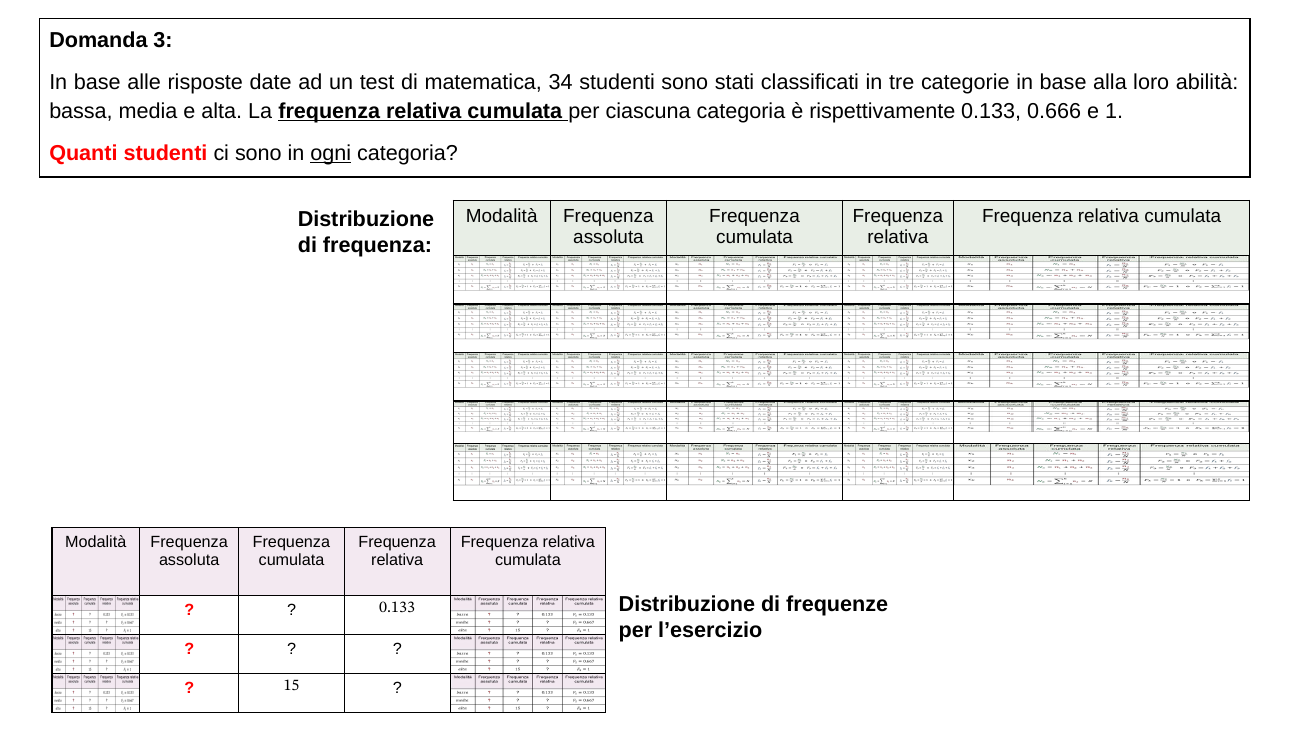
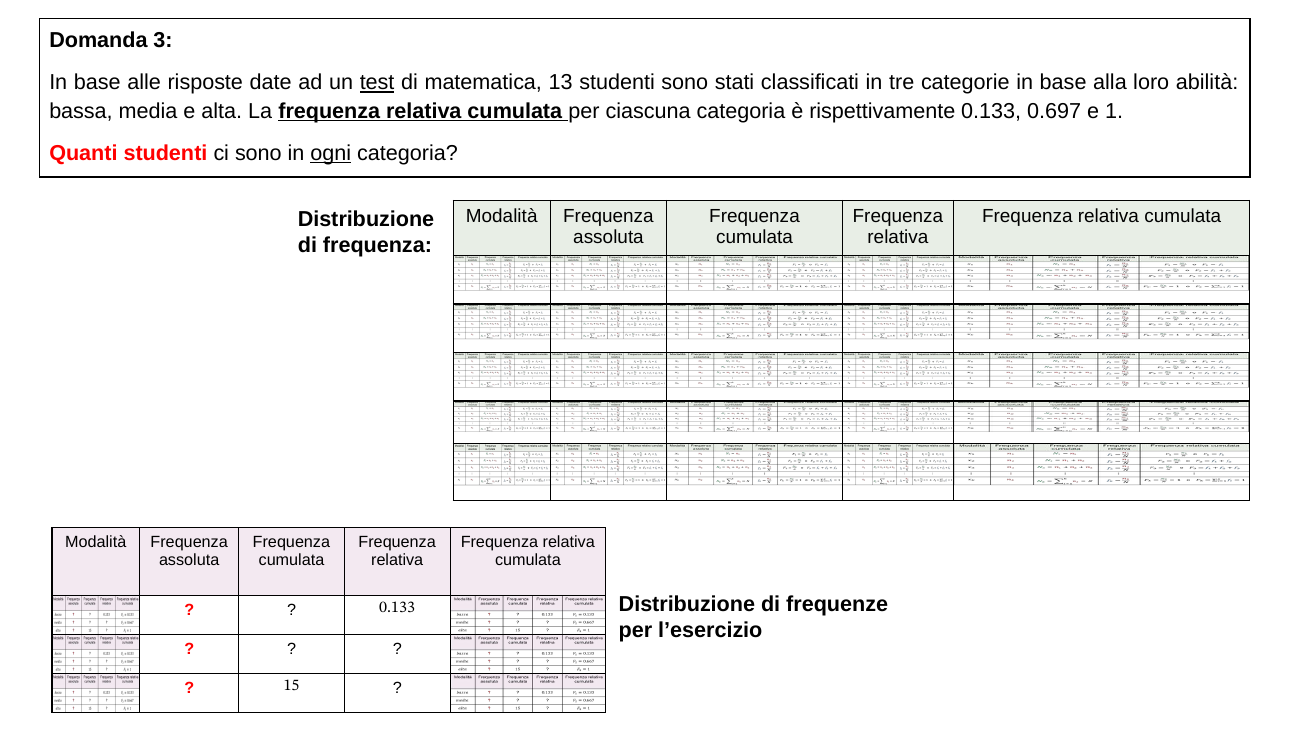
test underline: none -> present (377, 83)
34: 34 -> 13 (561, 83)
0.666: 0.666 -> 0.697 (1054, 111)
